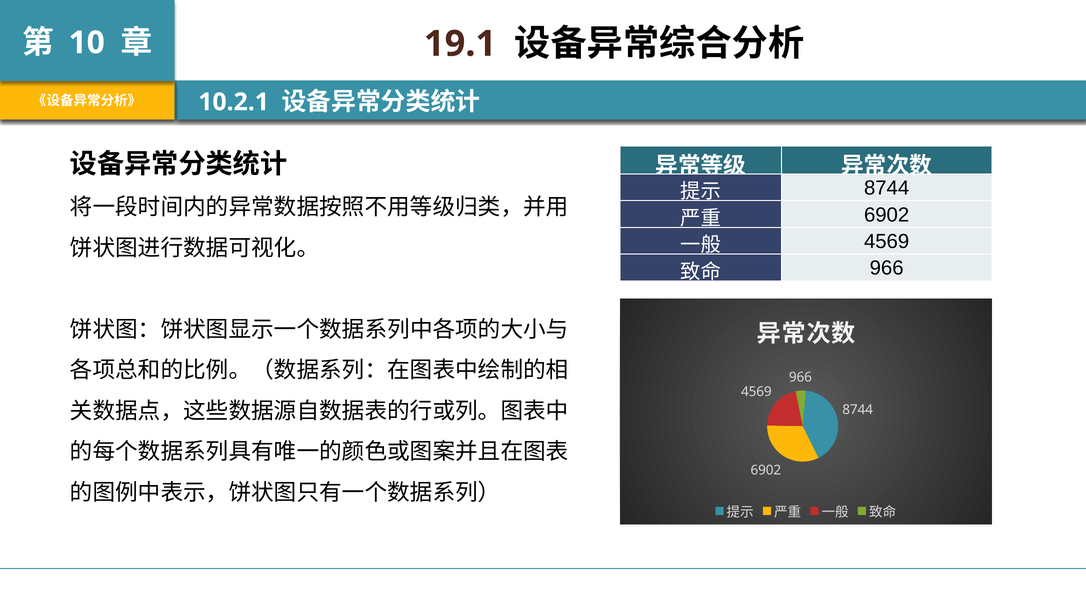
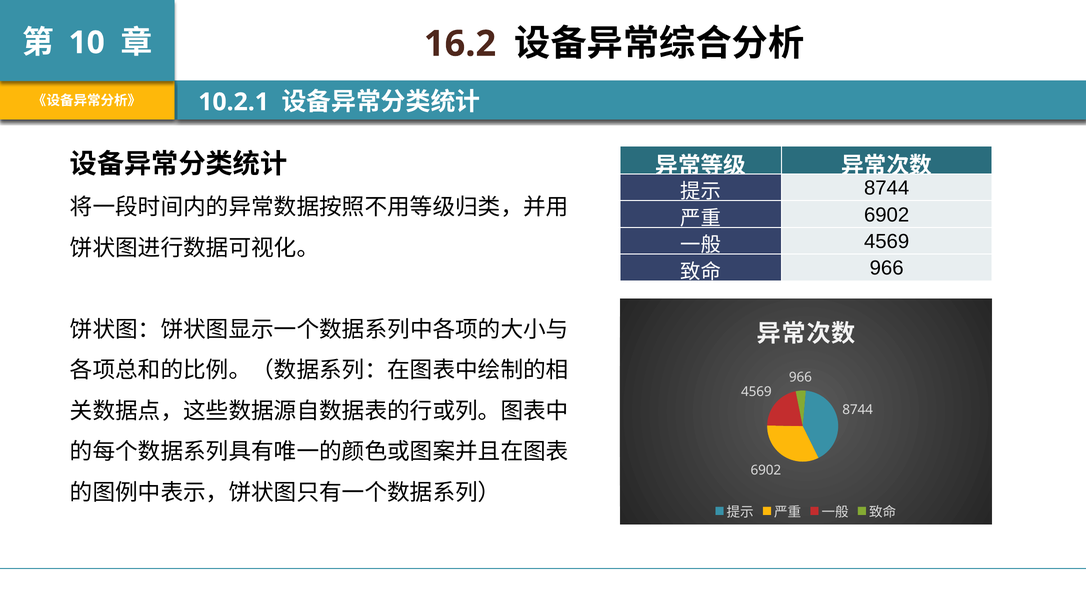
19.1: 19.1 -> 16.2 (460, 44)
